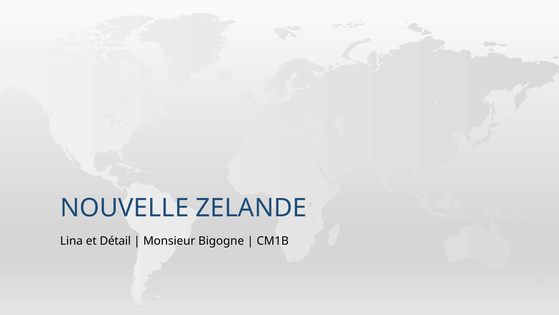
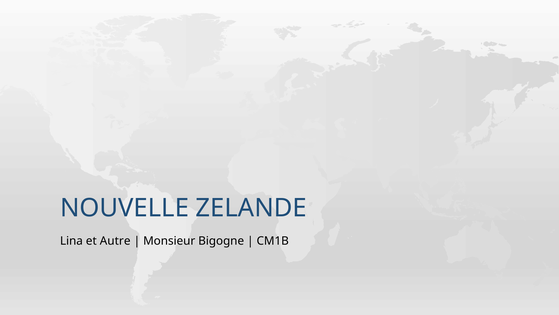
Détail: Détail -> Autre (115, 241)
